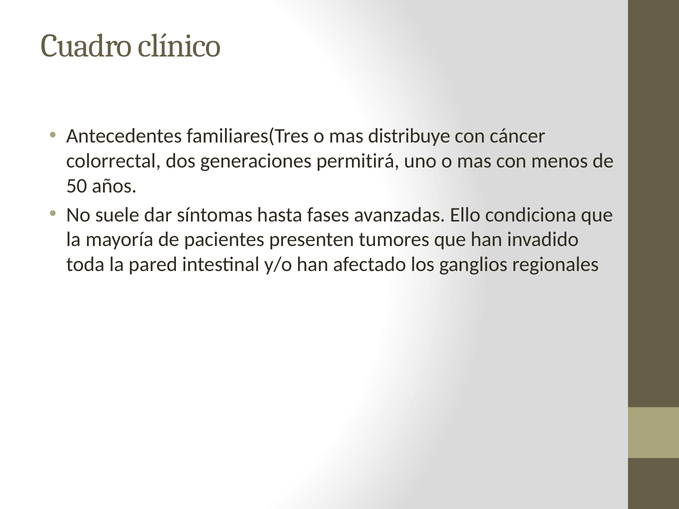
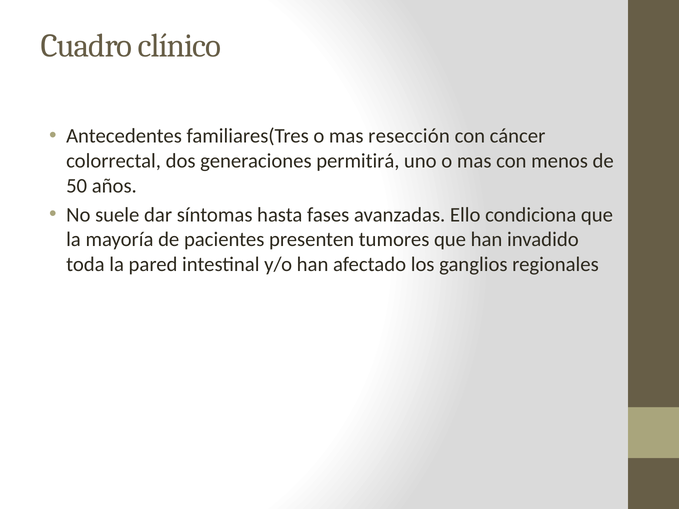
distribuye: distribuye -> resección (409, 136)
